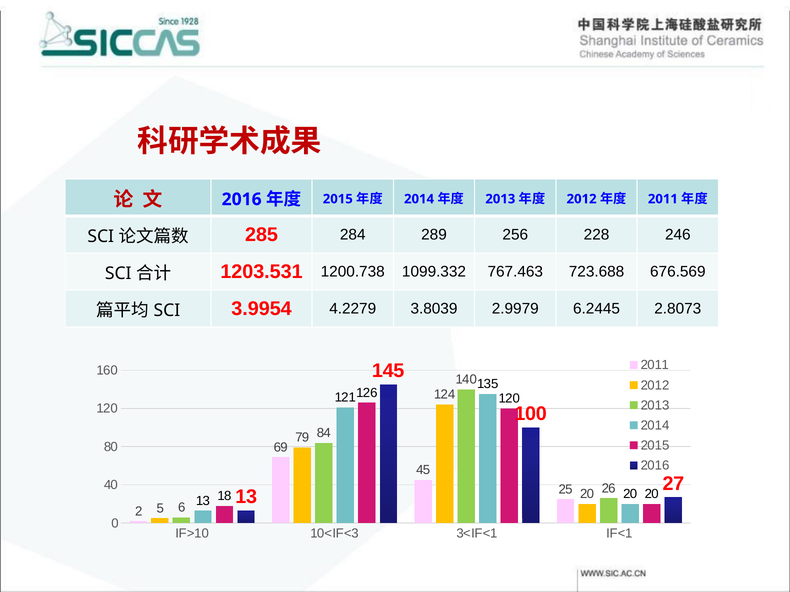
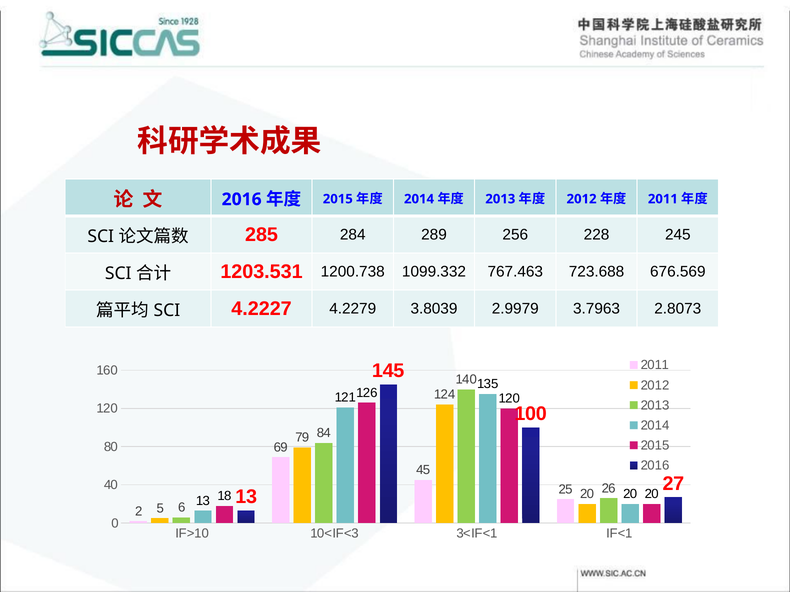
246: 246 -> 245 (678, 235)
3.9954: 3.9954 -> 4.2227 (262, 309)
6.2445: 6.2445 -> 3.7963 (597, 309)
